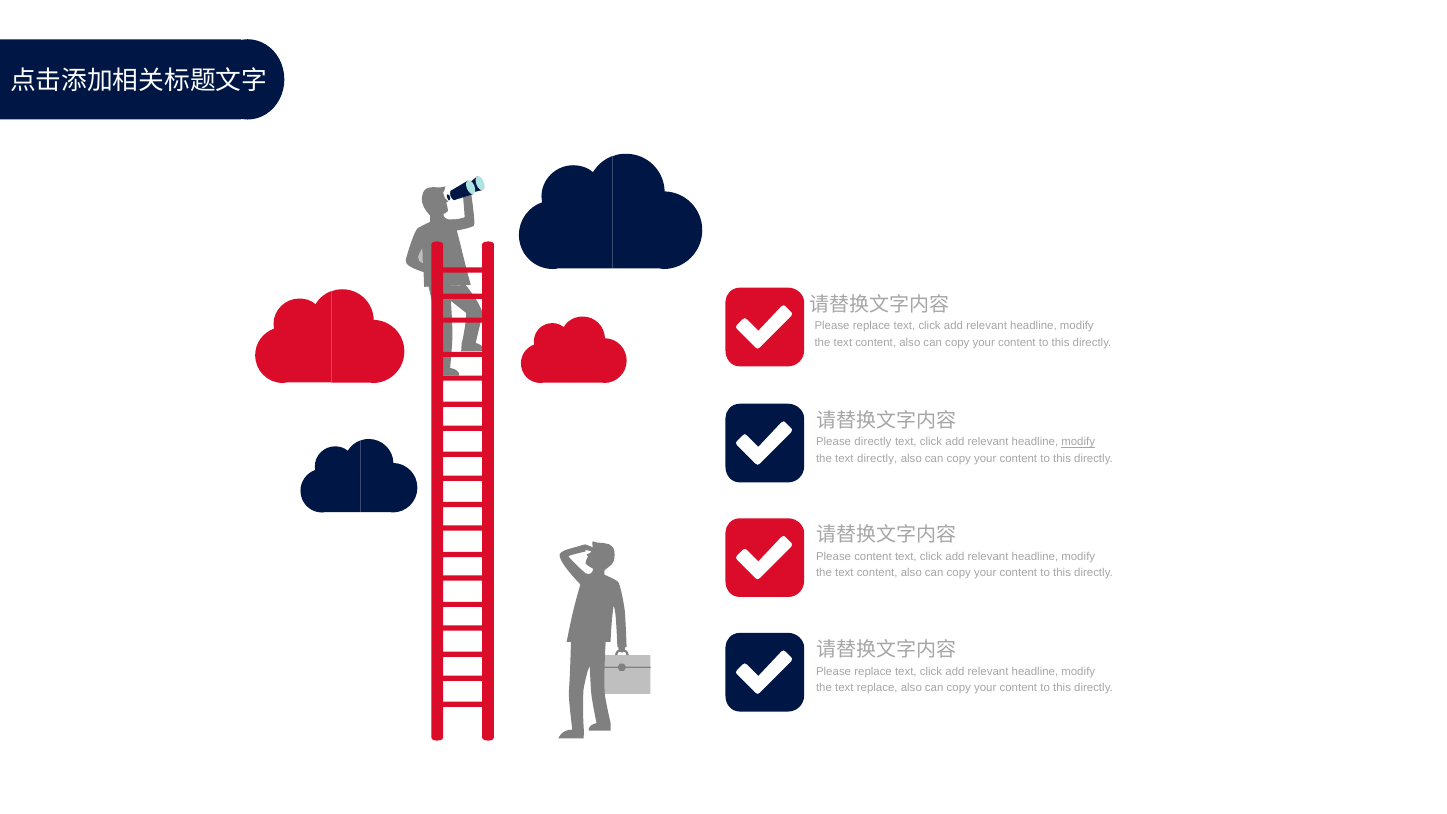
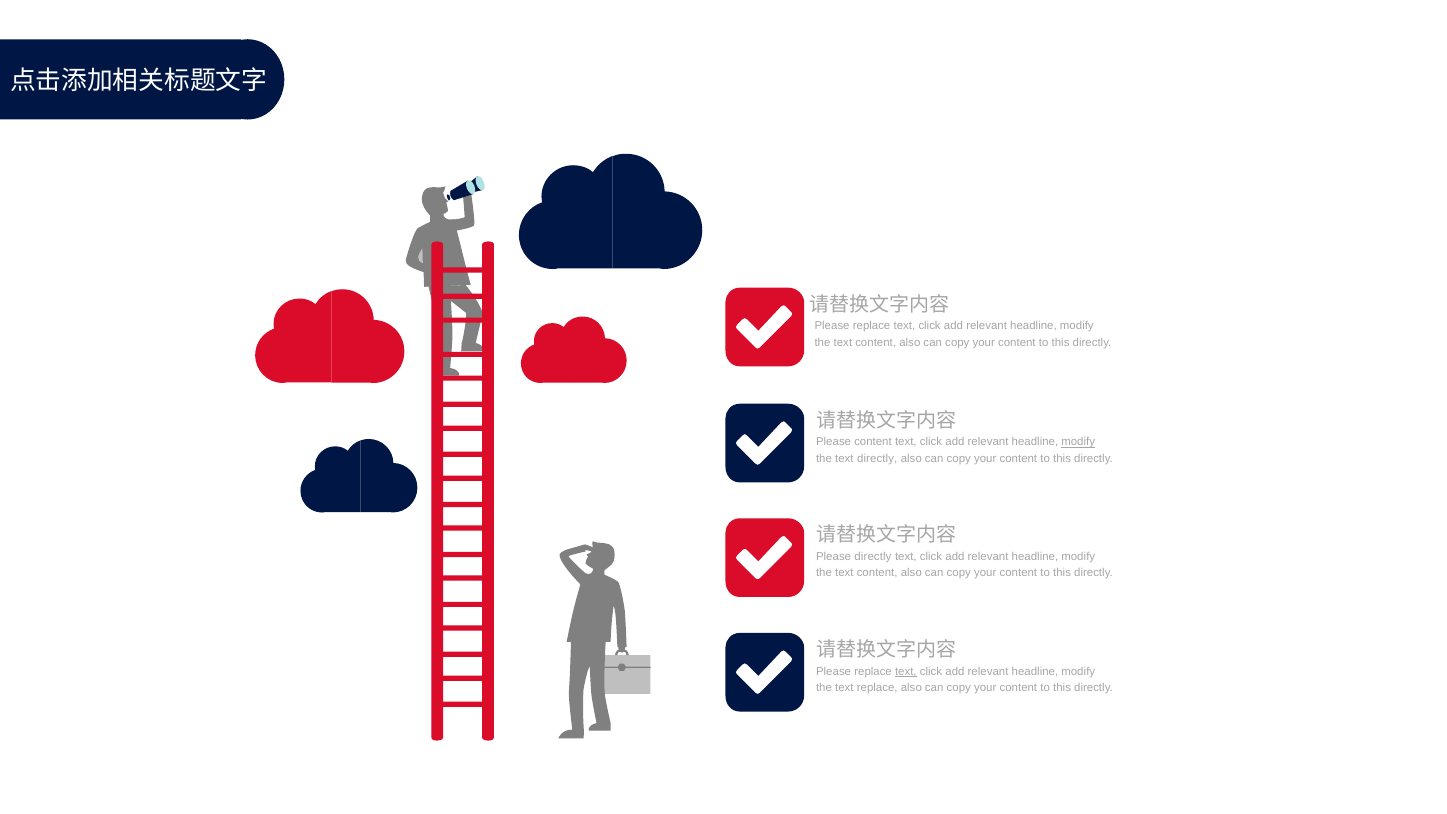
Please directly: directly -> content (873, 442)
Please content: content -> directly (873, 557)
text underline: none -> present (906, 671)
